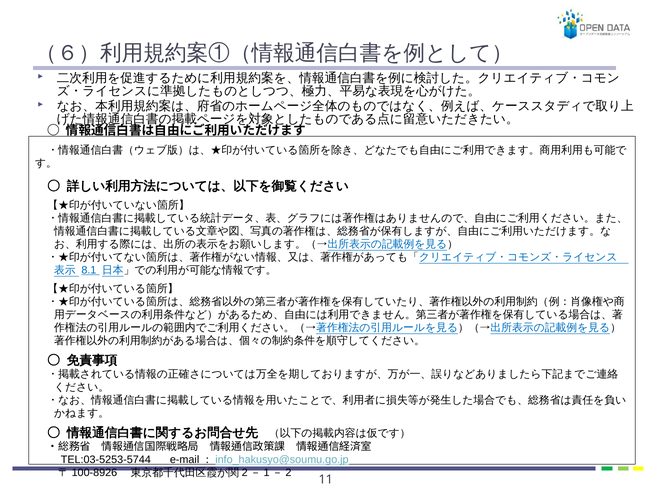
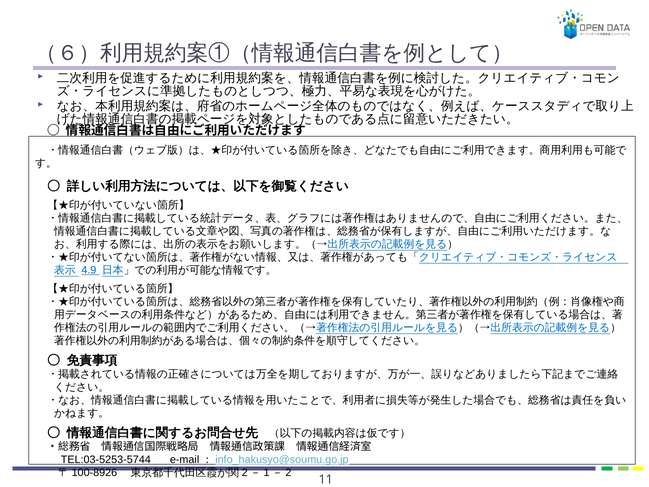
8.1: 8.1 -> 4.9 (89, 270)
